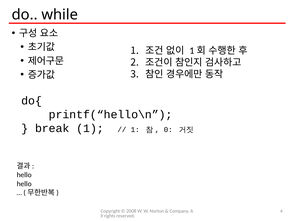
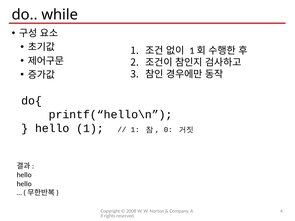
break: break -> hello (52, 128)
